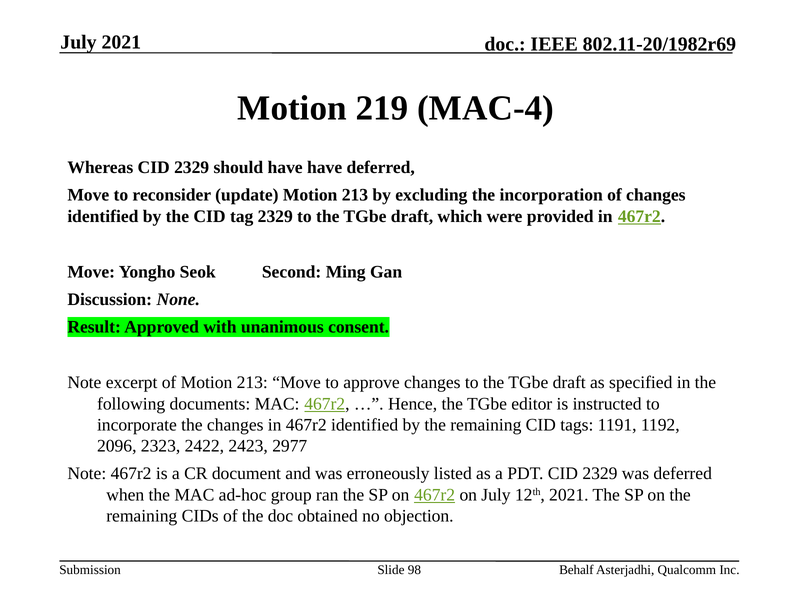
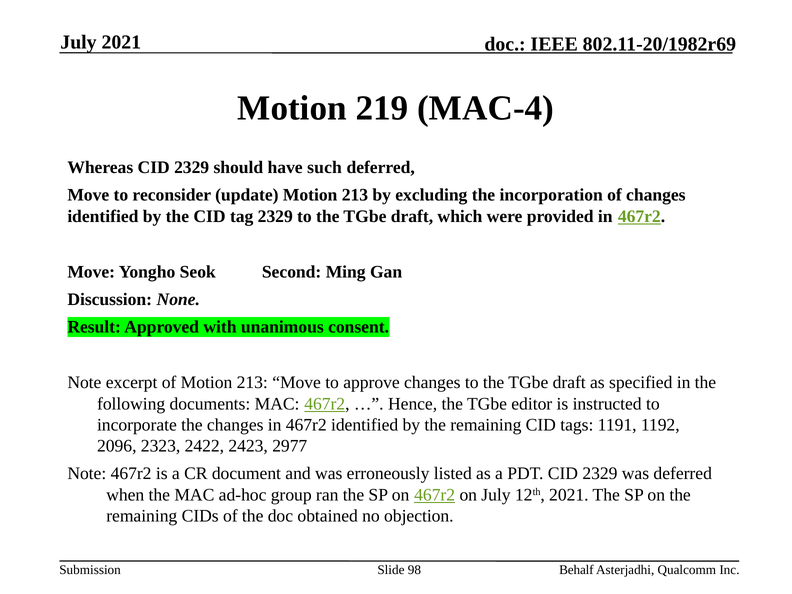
have have: have -> such (325, 167)
